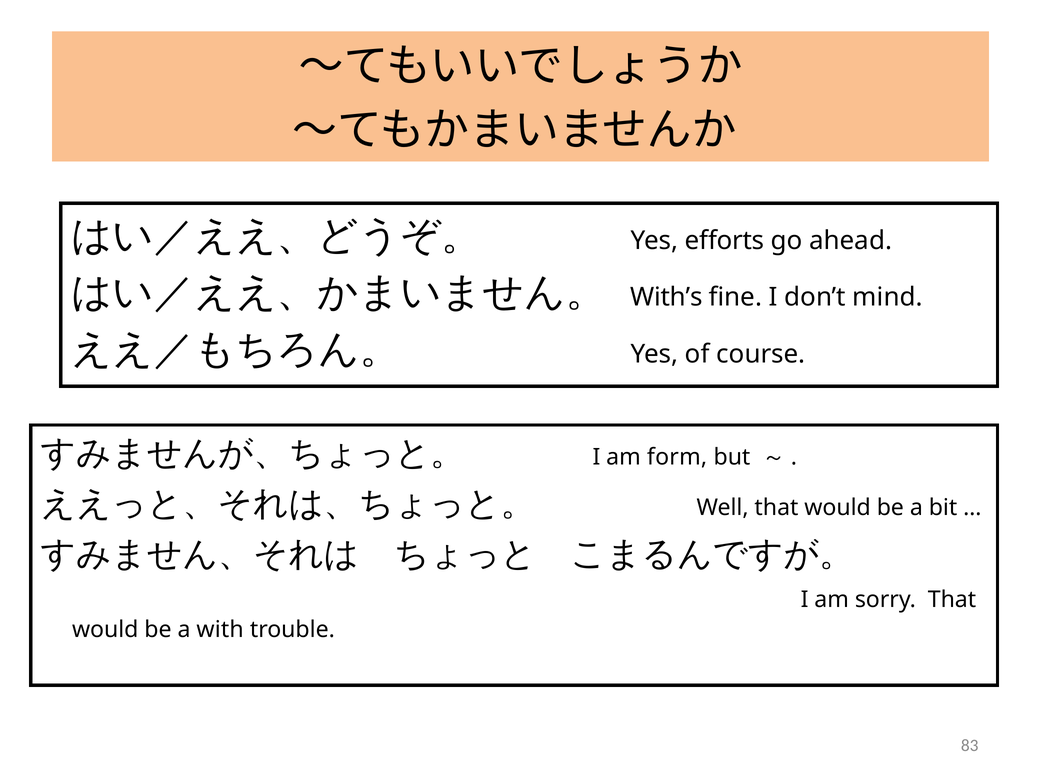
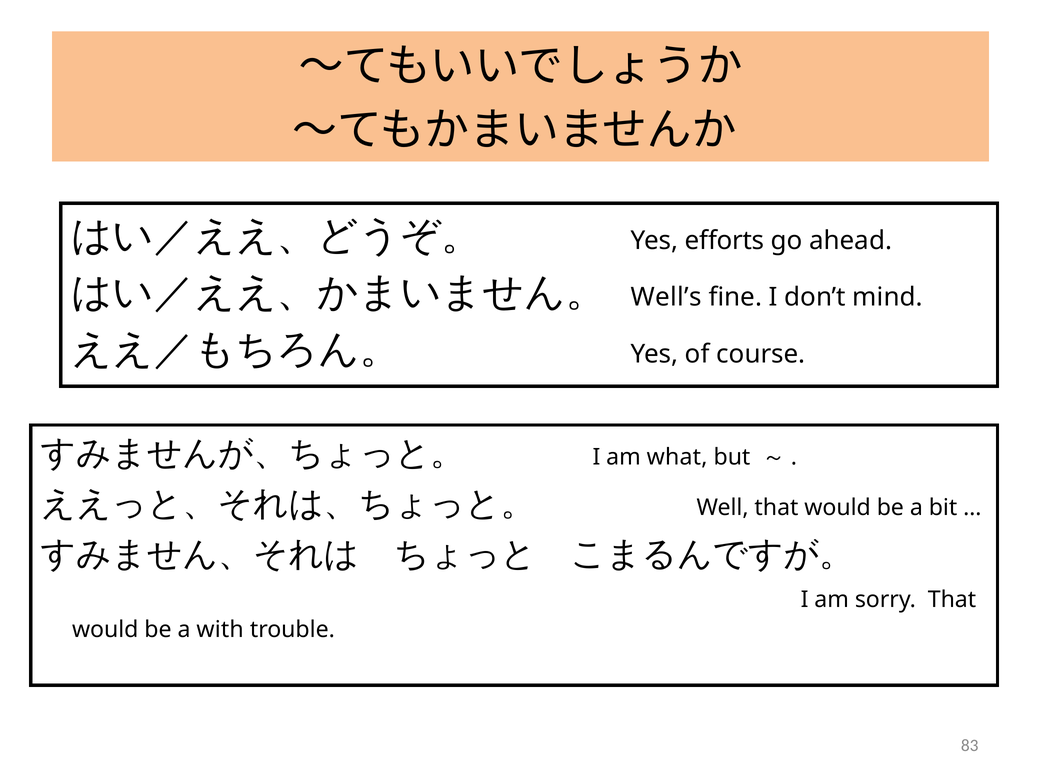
With’s: With’s -> Well’s (666, 297)
form: form -> what (677, 457)
